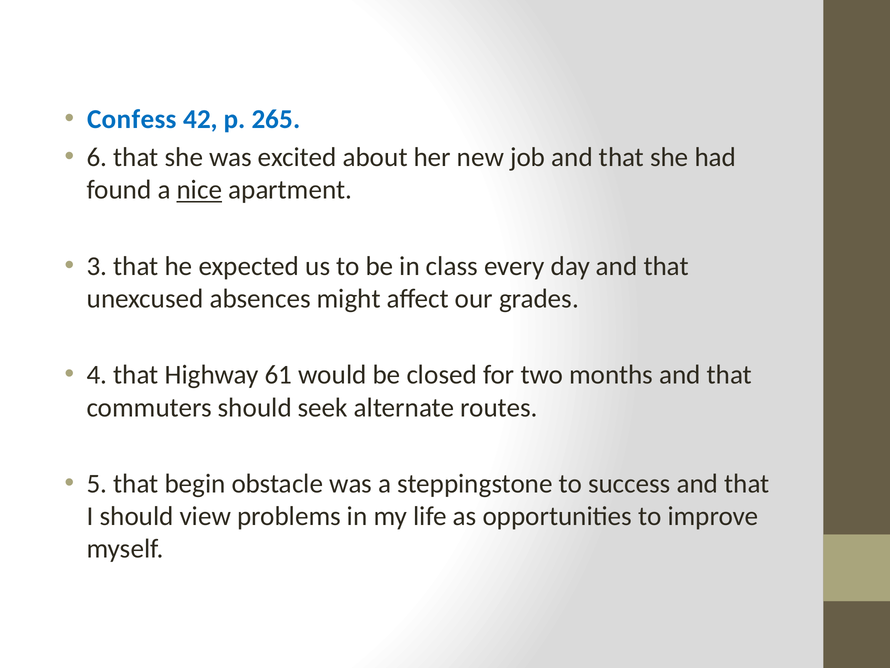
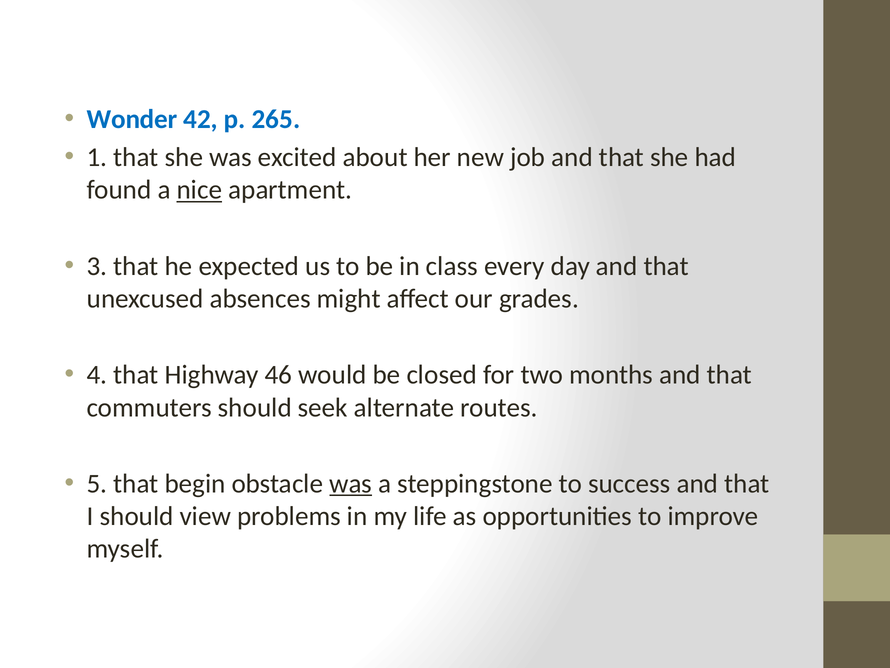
Confess: Confess -> Wonder (132, 119)
6: 6 -> 1 (97, 157)
61: 61 -> 46 (278, 375)
was underline: none -> present (351, 483)
